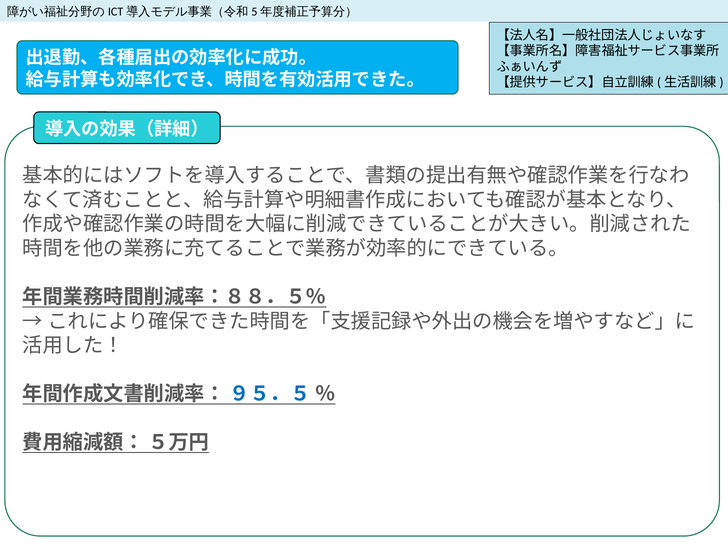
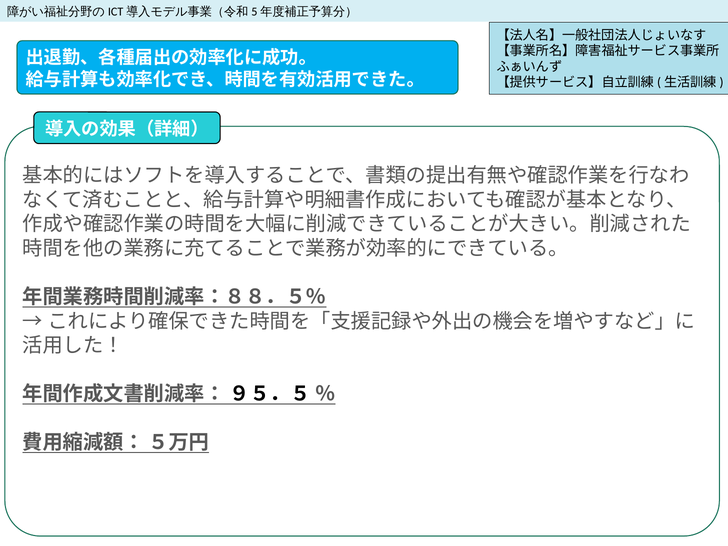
９５．５ colour: blue -> black (270, 394)
